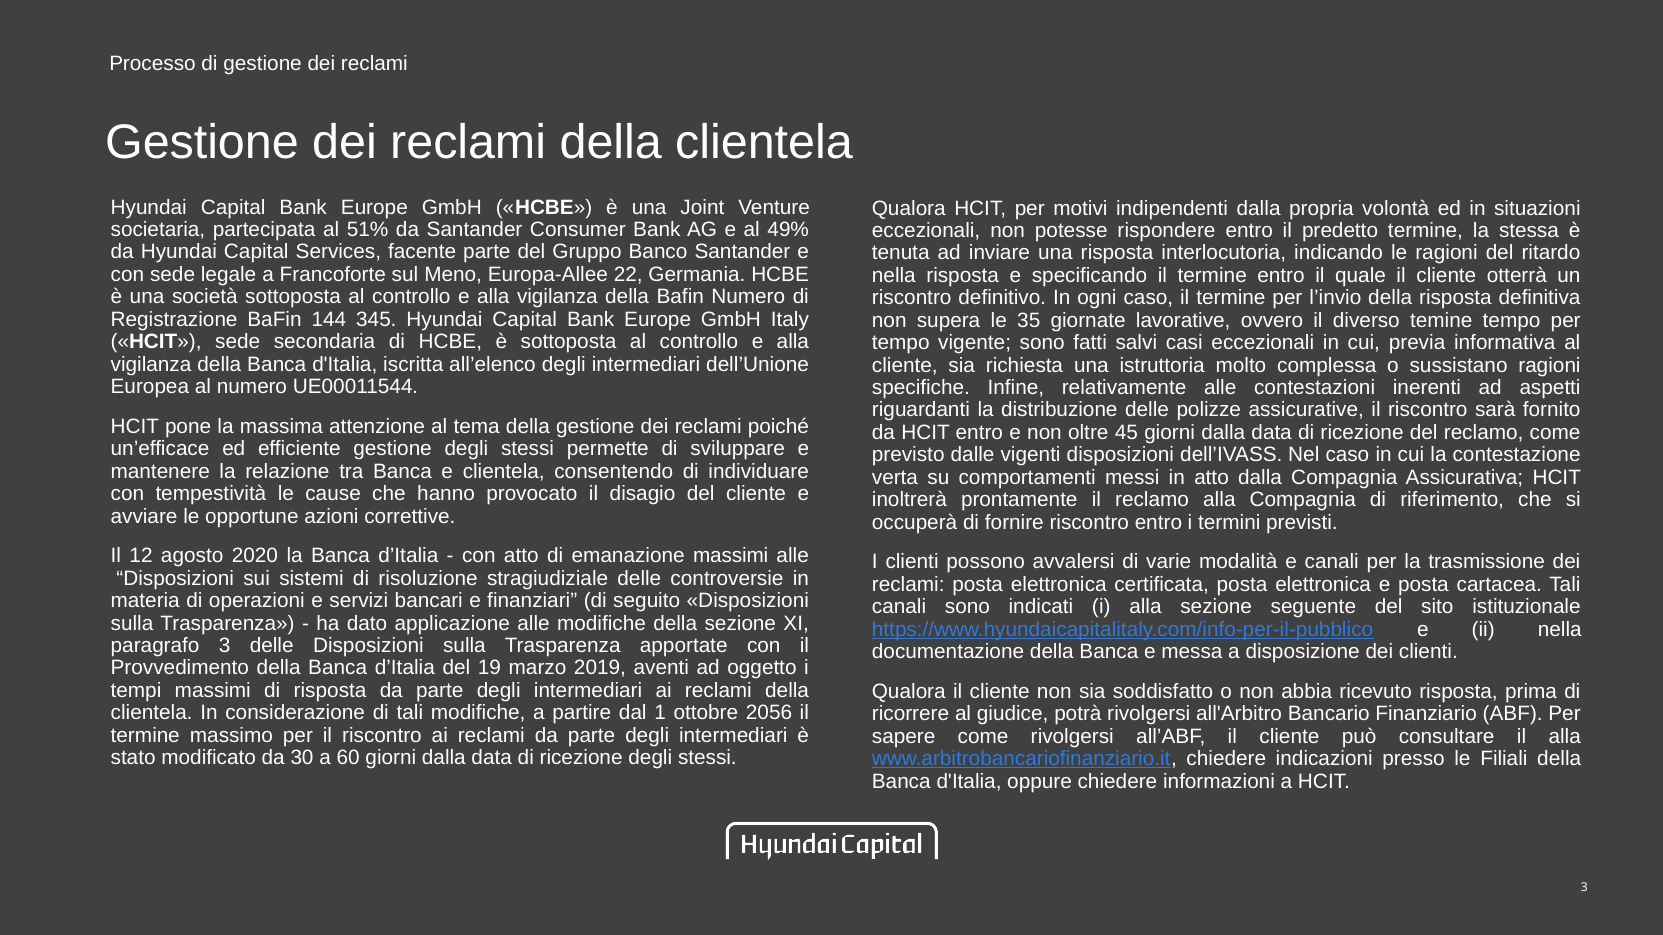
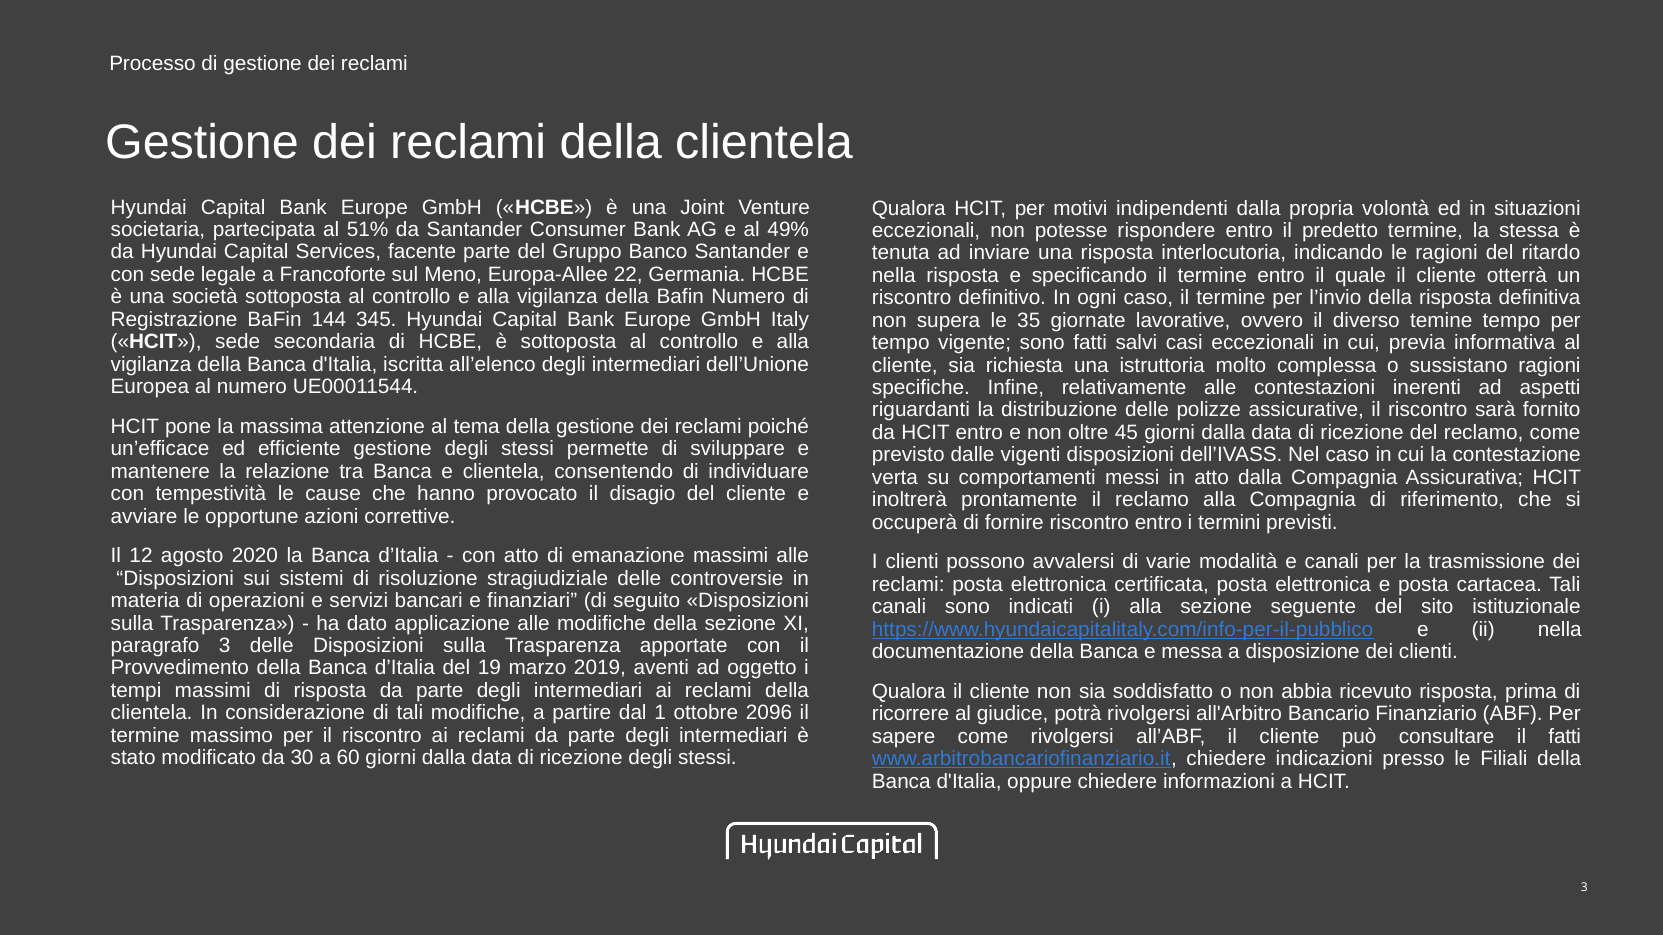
2056: 2056 -> 2096 (769, 713)
il alla: alla -> fatti (1565, 737)
